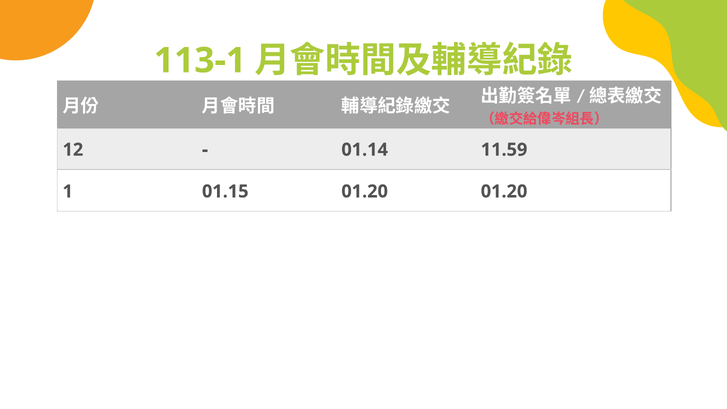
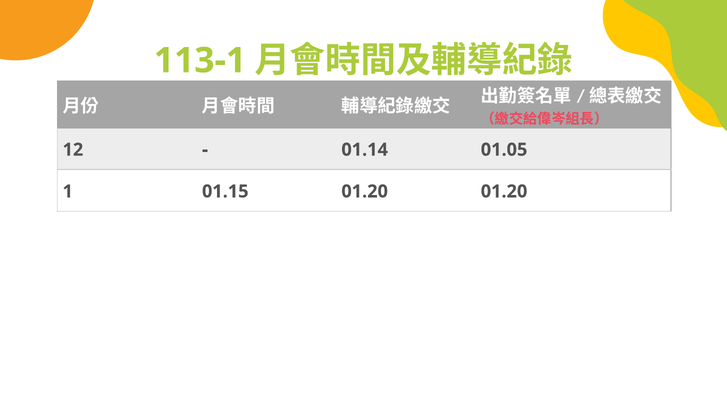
11.59: 11.59 -> 01.05 (504, 150)
